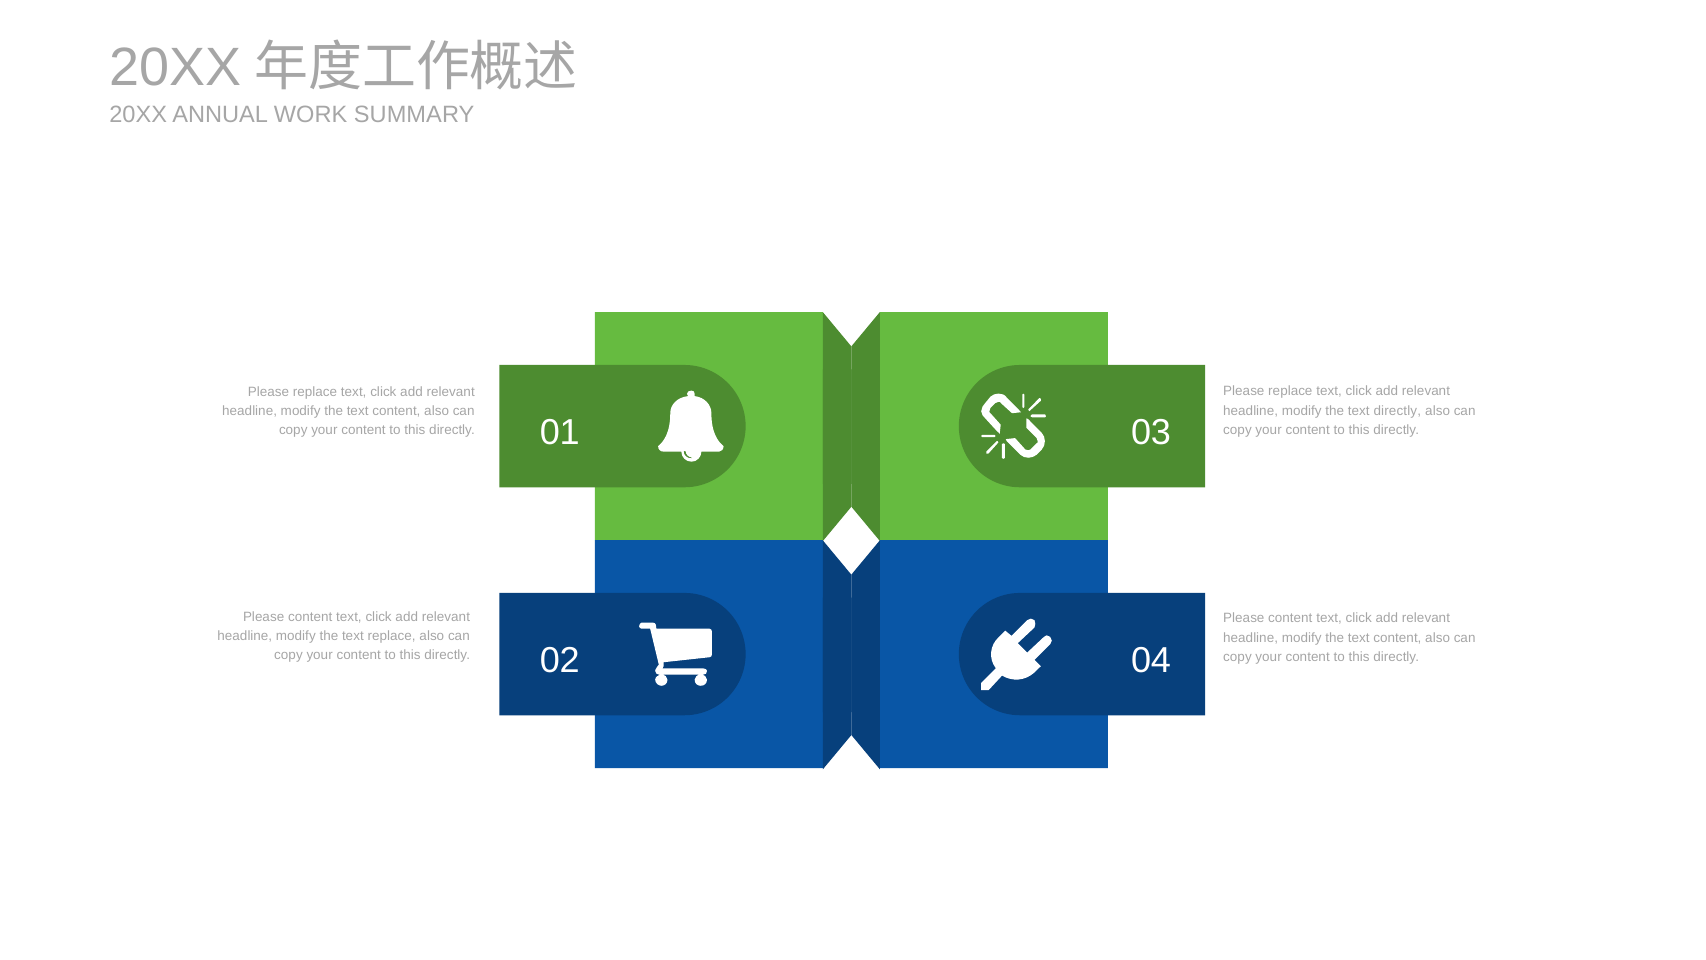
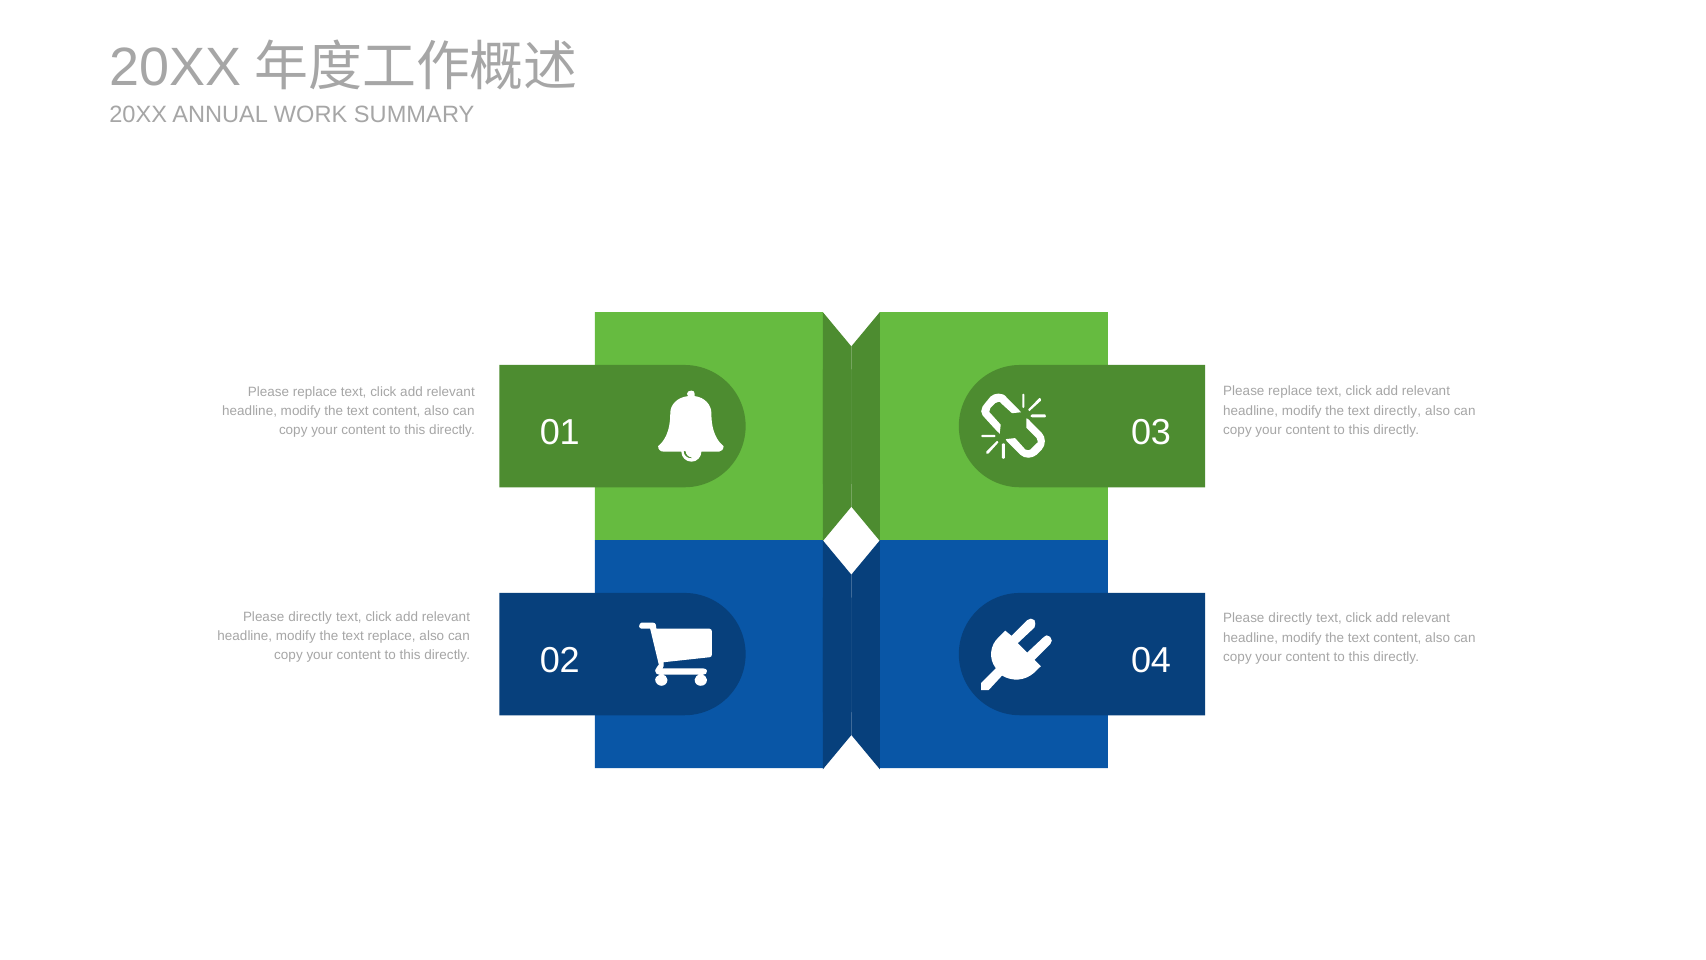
content: content -> directly (310, 617)
content: content -> directly (1290, 618)
